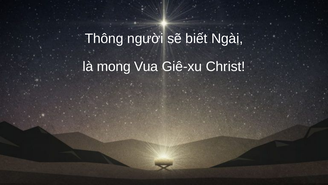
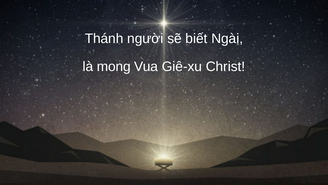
Thông: Thông -> Thánh (104, 38)
